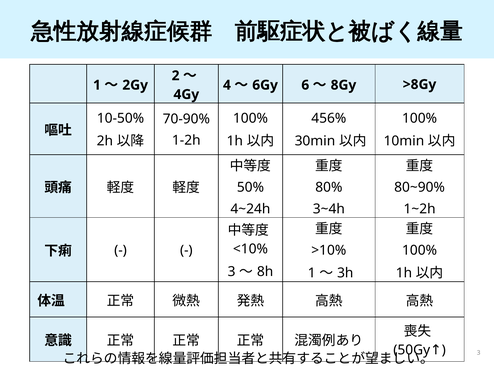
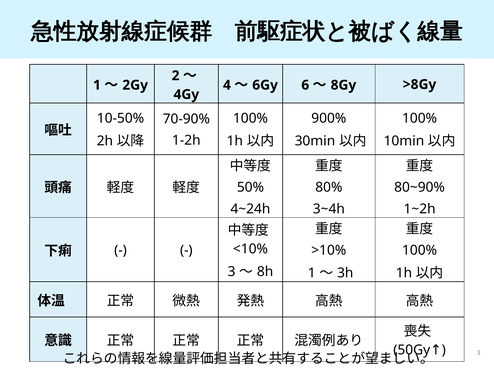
456%: 456% -> 900% (329, 118)
